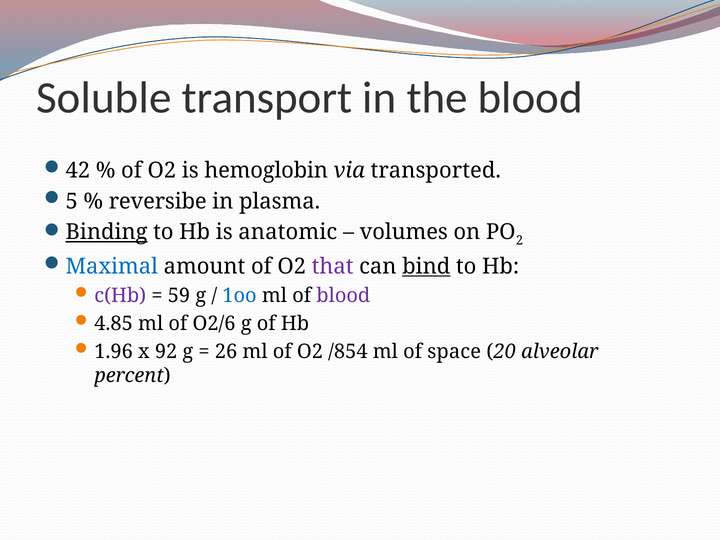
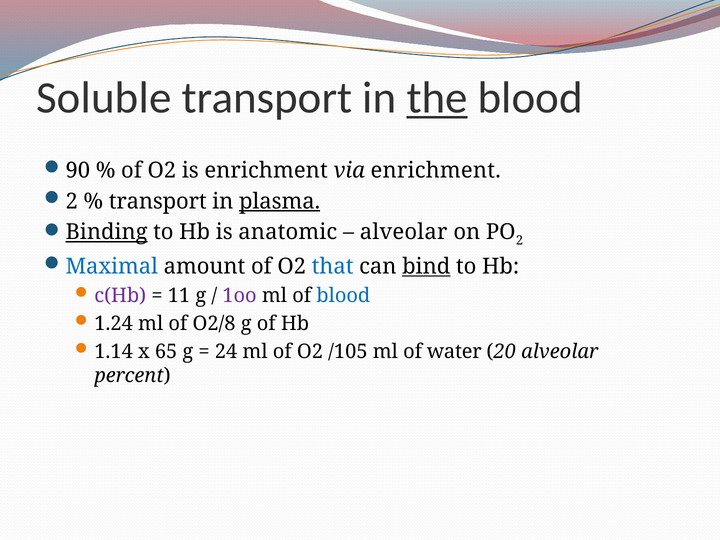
the underline: none -> present (437, 98)
42: 42 -> 90 (78, 171)
is hemoglobin: hemoglobin -> enrichment (266, 171)
via transported: transported -> enrichment (436, 171)
5: 5 -> 2 (72, 201)
reversibe: reversibe -> transport (158, 201)
plasma underline: none -> present (280, 201)
volumes: volumes -> alveolar (404, 232)
that colour: purple -> blue (333, 267)
59: 59 -> 11 (179, 296)
1oo colour: blue -> purple (239, 296)
blood colour: purple -> blue (343, 296)
4.85: 4.85 -> 1.24 (114, 324)
O2/6: O2/6 -> O2/8 (214, 324)
1.96: 1.96 -> 1.14 (114, 352)
92: 92 -> 65 (166, 352)
26: 26 -> 24 (226, 352)
/854: /854 -> /105 (348, 352)
space: space -> water (454, 352)
